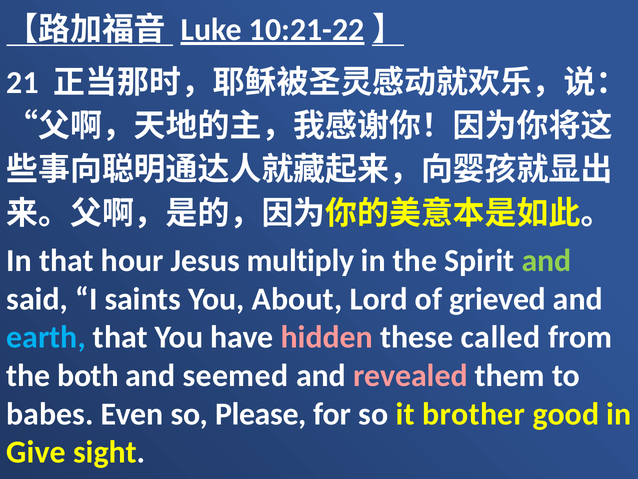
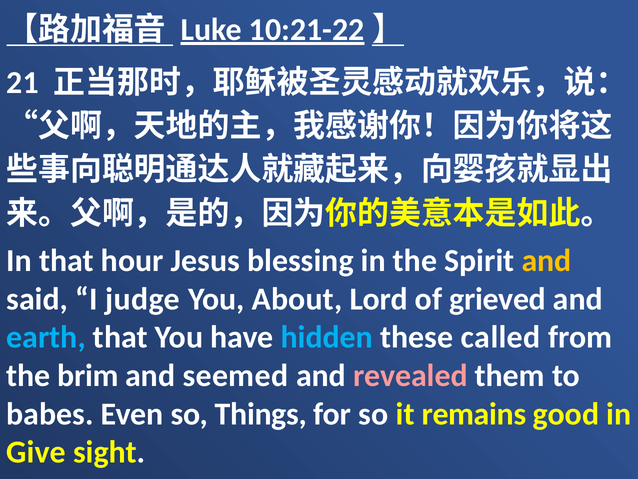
multiply: multiply -> blessing (300, 260)
and colour: light green -> yellow (547, 260)
saints: saints -> judge (143, 299)
hidden colour: pink -> light blue (327, 337)
both: both -> brim (88, 375)
Please: Please -> Things (261, 414)
brother: brother -> remains (474, 414)
